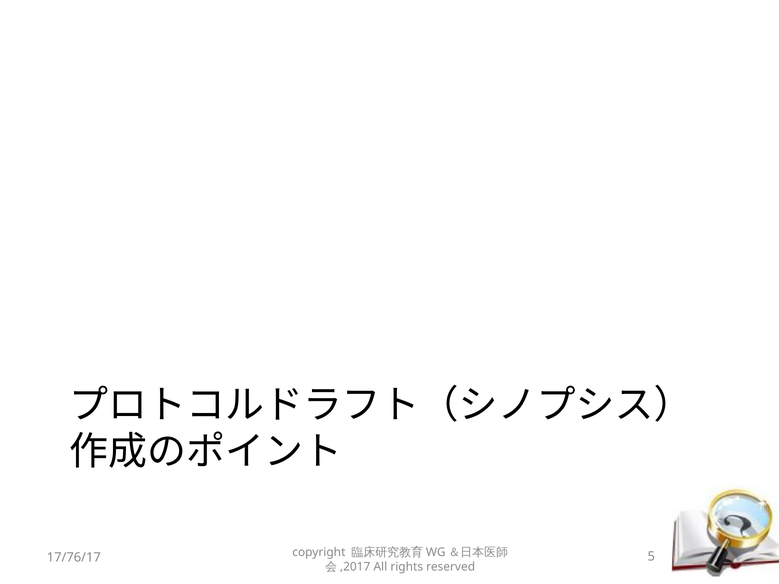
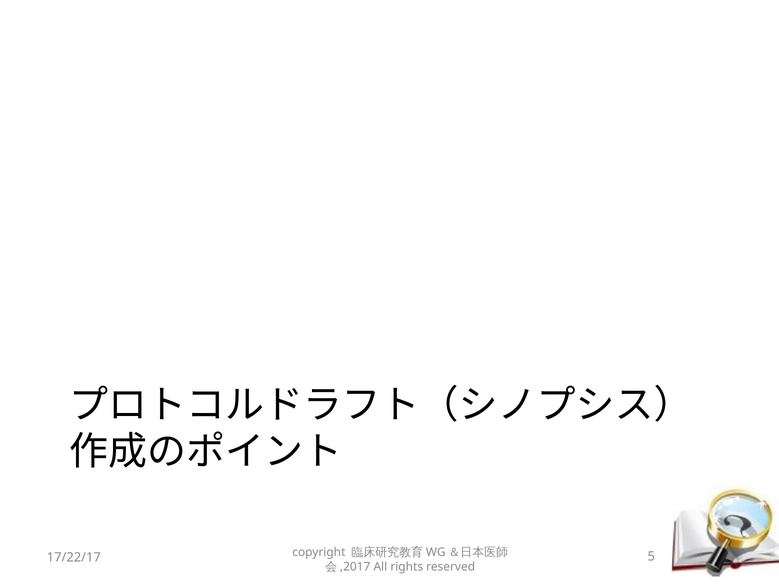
17/76/17: 17/76/17 -> 17/22/17 (74, 558)
